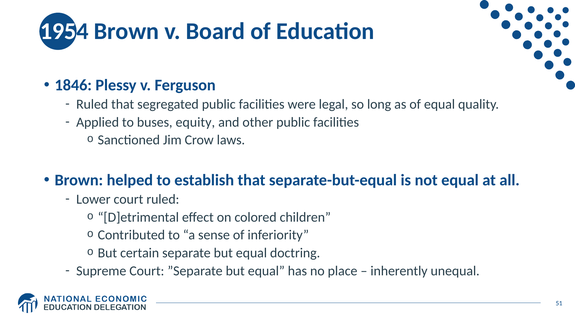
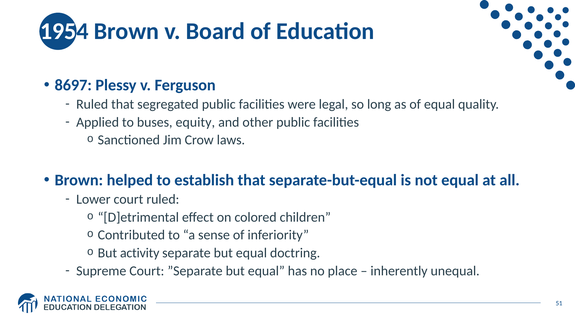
1846: 1846 -> 8697 (73, 85)
certain: certain -> activity (140, 253)
